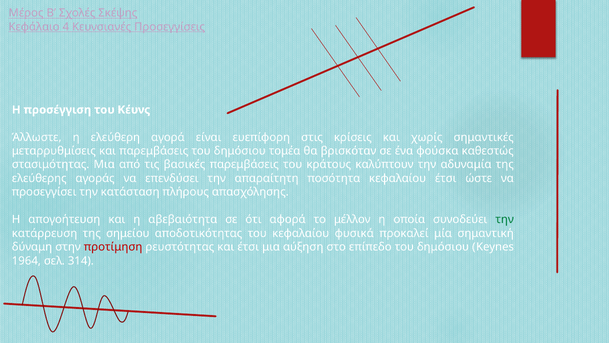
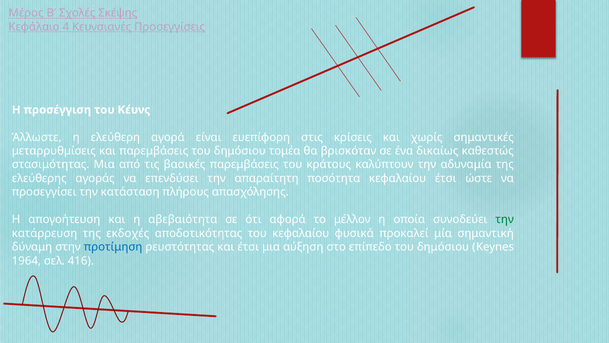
φούσκα: φούσκα -> δικαίως (437, 151)
σημείου: σημείου -> εκδοχές (128, 233)
προτίμηση colour: red -> blue (113, 247)
314: 314 -> 416 (81, 260)
